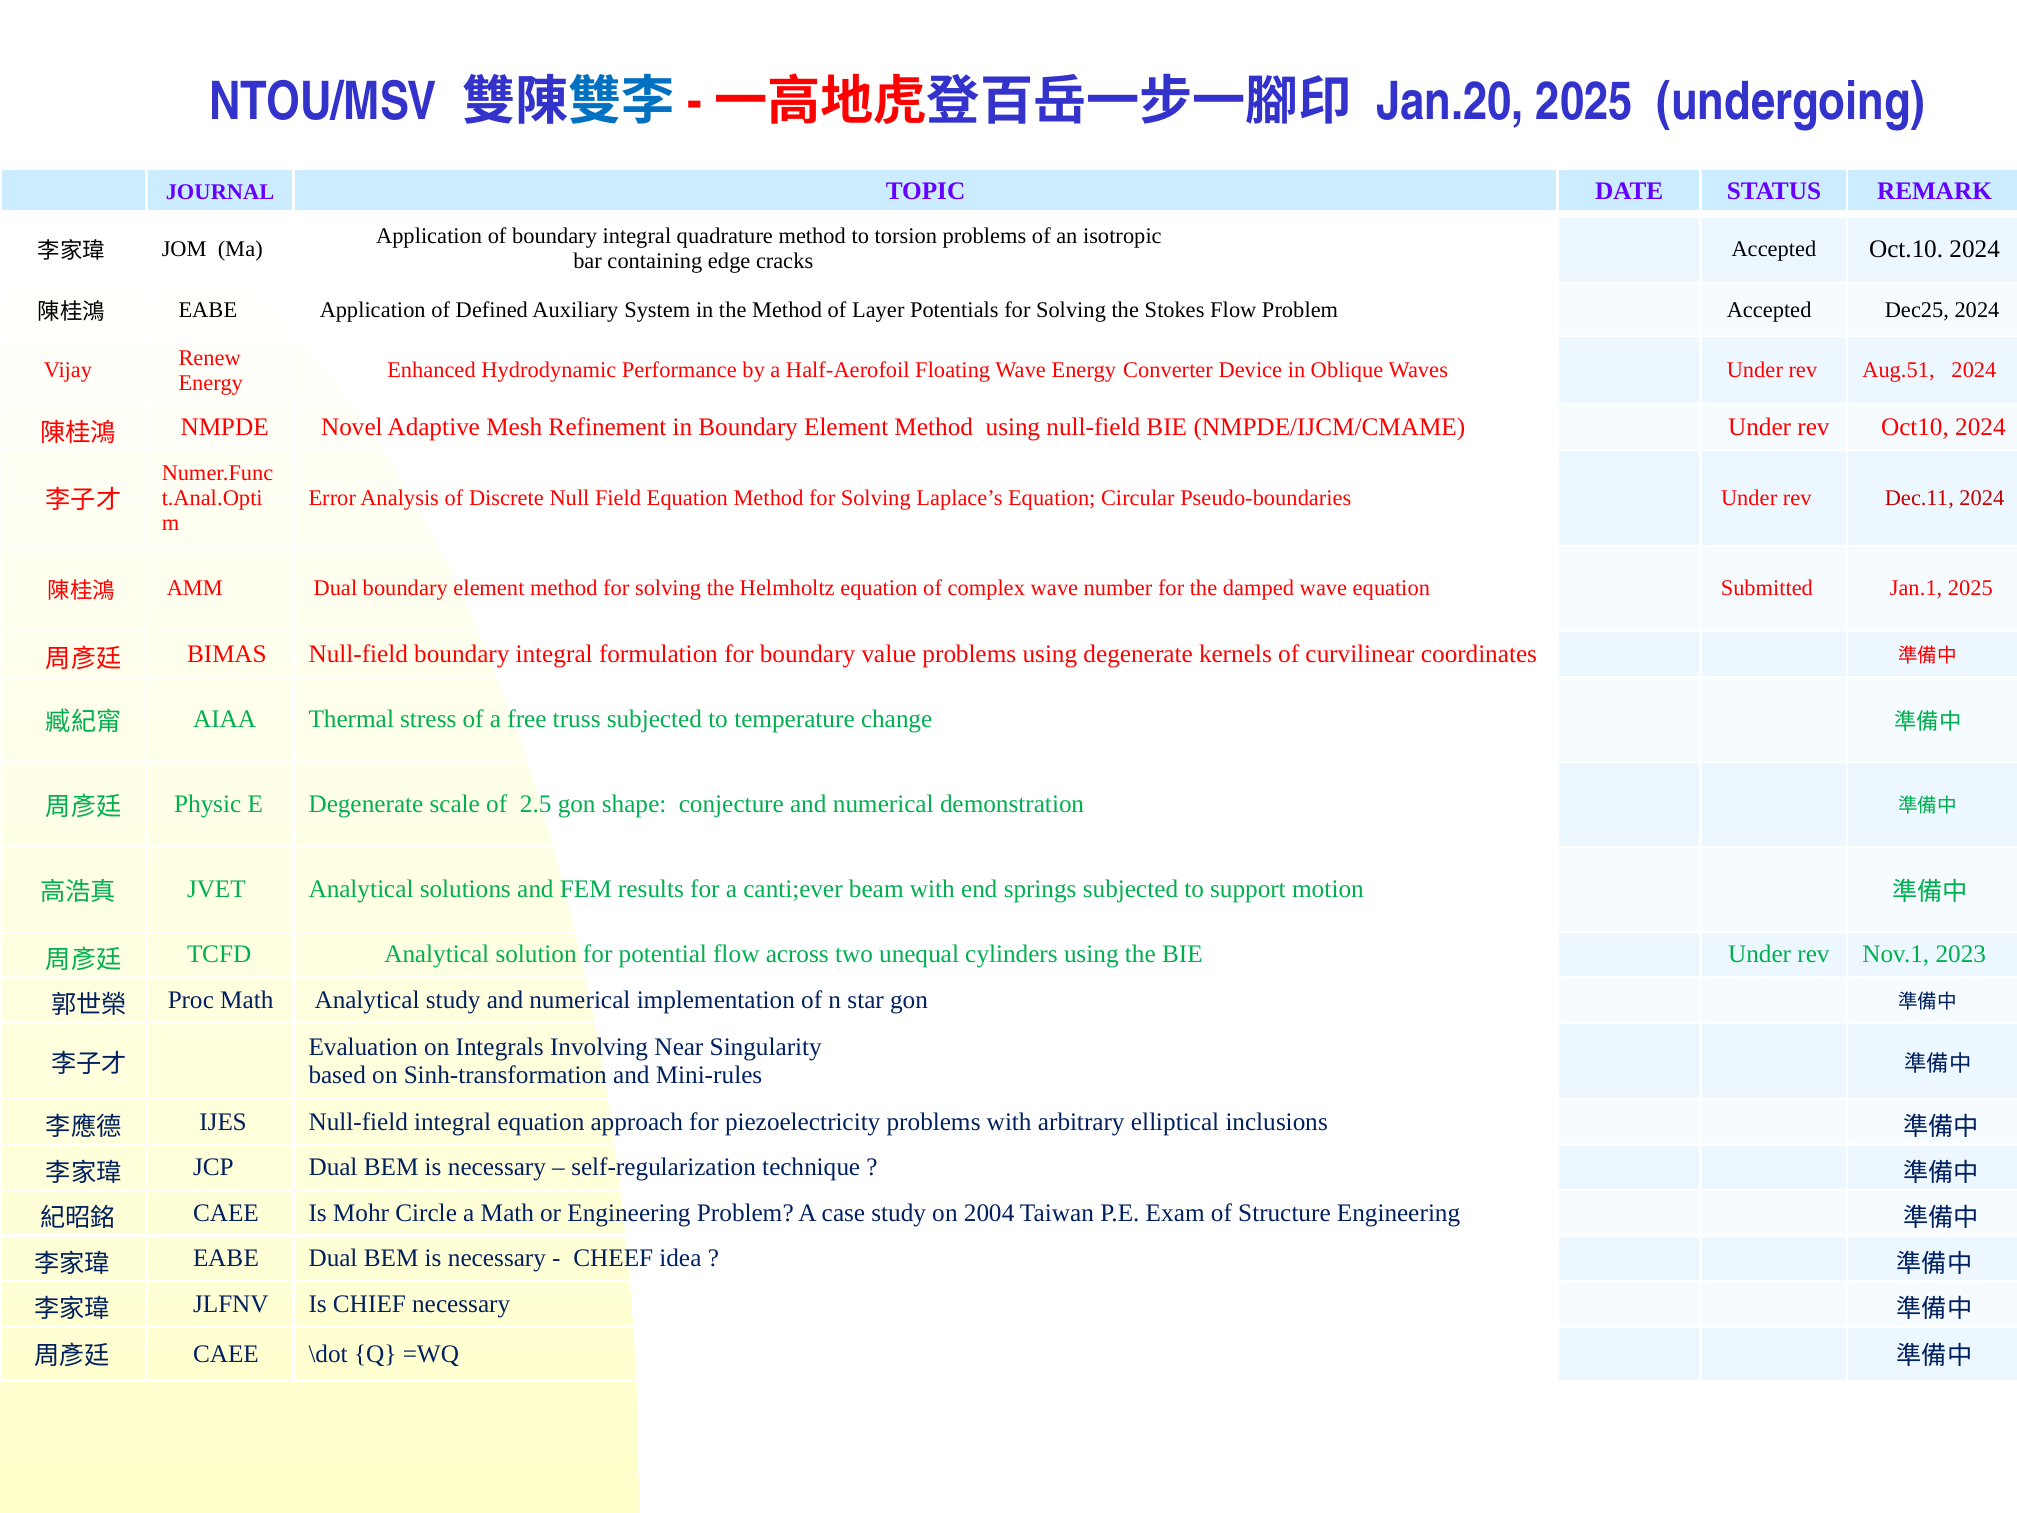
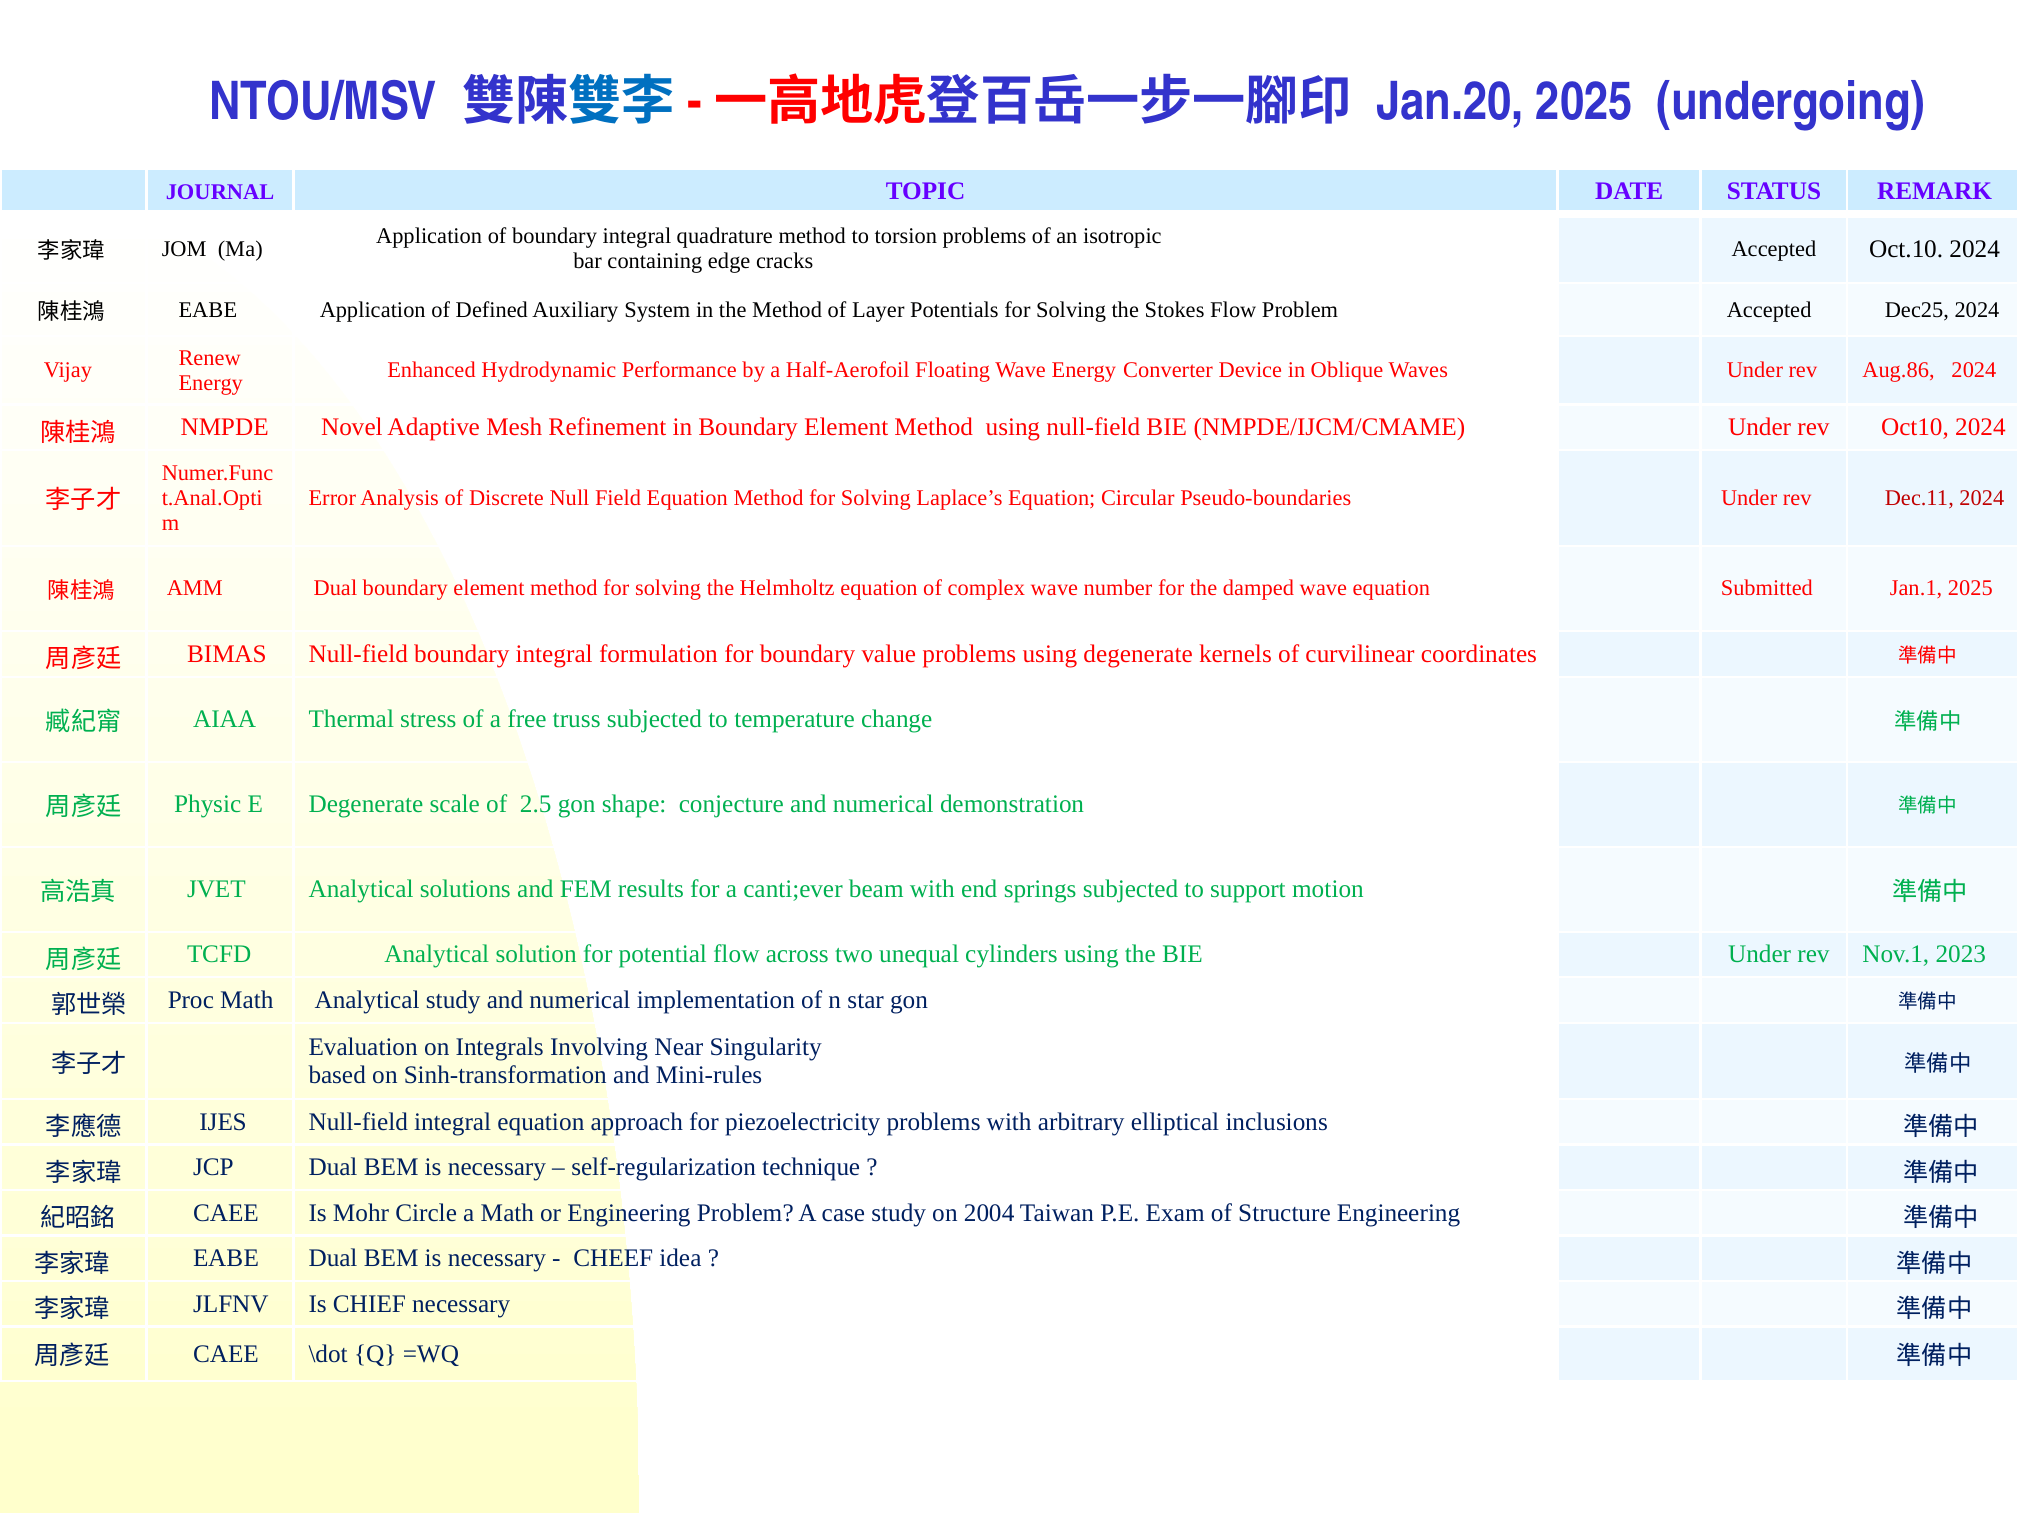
Aug.51: Aug.51 -> Aug.86 (1898, 370)
